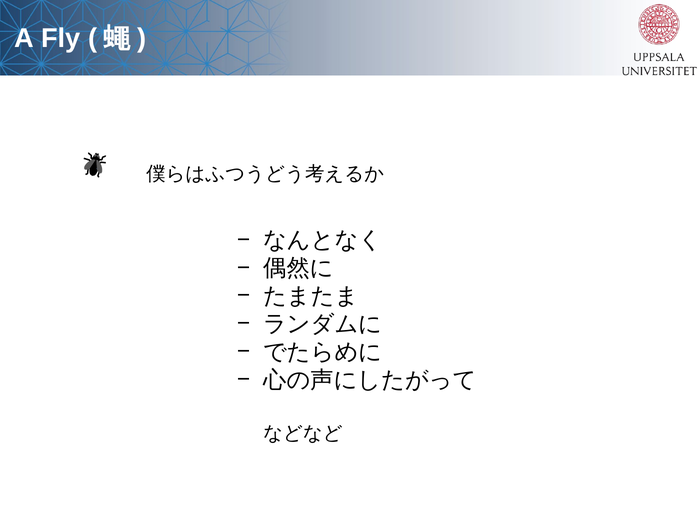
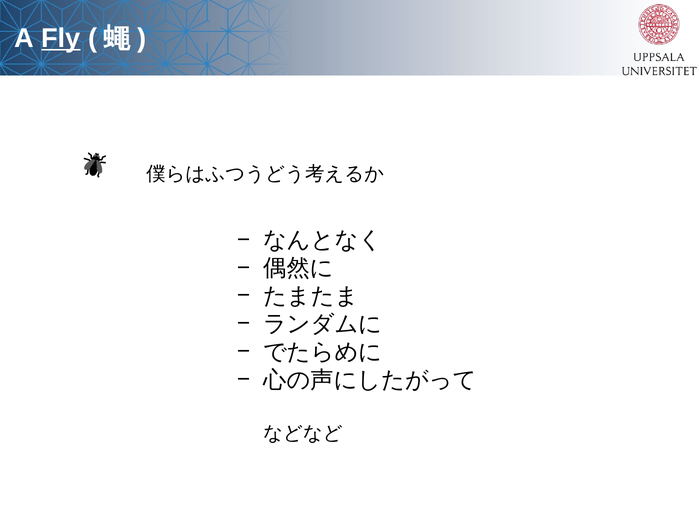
Fly underline: none -> present (61, 38)
